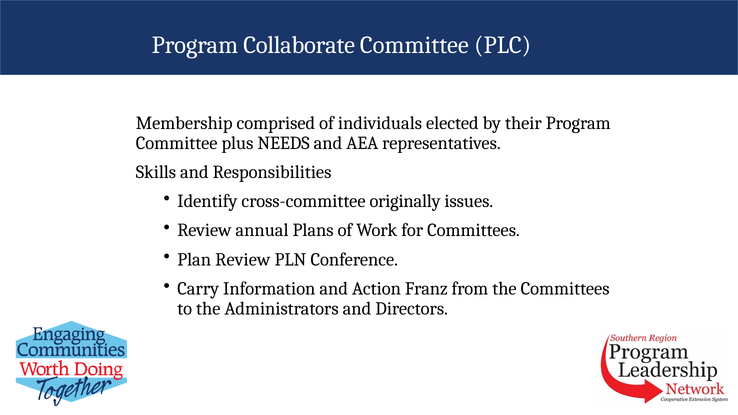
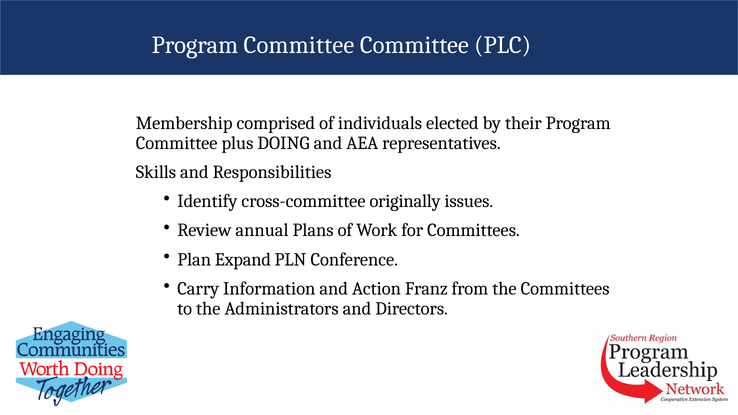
Collaborate: Collaborate -> Committee (299, 45)
NEEDS: NEEDS -> DOING (283, 143)
Plan Review: Review -> Expand (243, 260)
